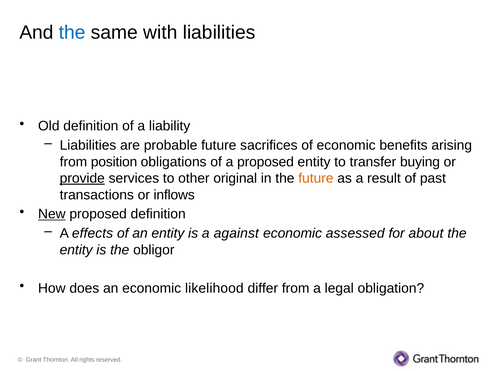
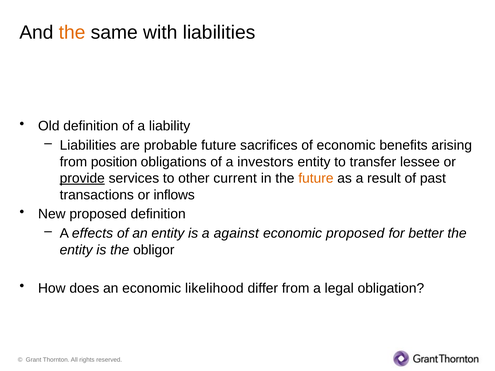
the colour: blue -> orange (72, 32)
a proposed: proposed -> investors (265, 162)
buying: buying -> lessee (420, 162)
original: original -> current (235, 178)
New underline: present -> none (52, 214)
economic assessed: assessed -> proposed (355, 233)
about: about -> better (426, 233)
